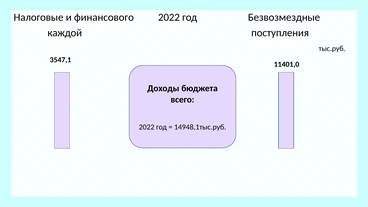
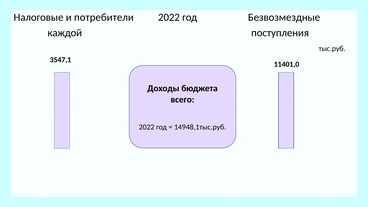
финансового: финансового -> потребители (104, 17)
